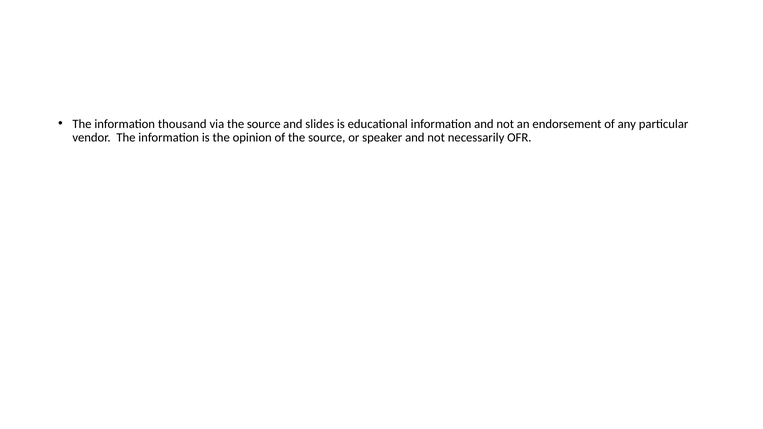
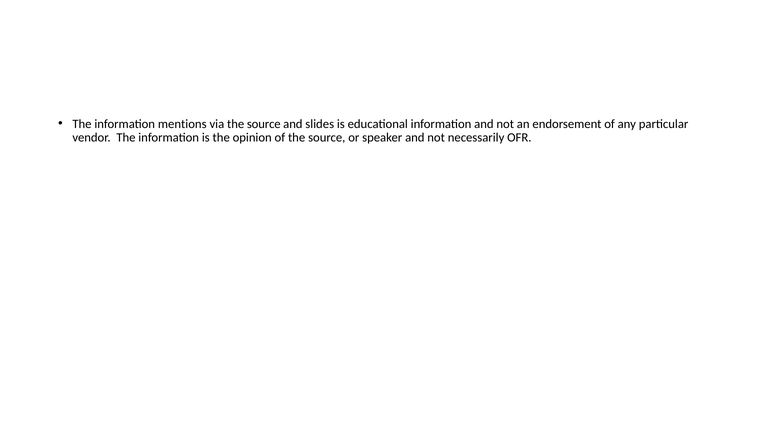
thousand: thousand -> mentions (182, 124)
